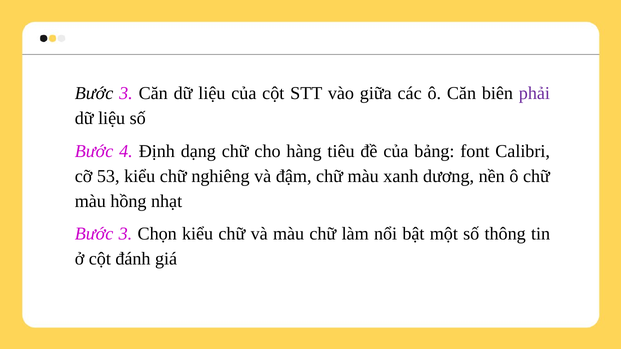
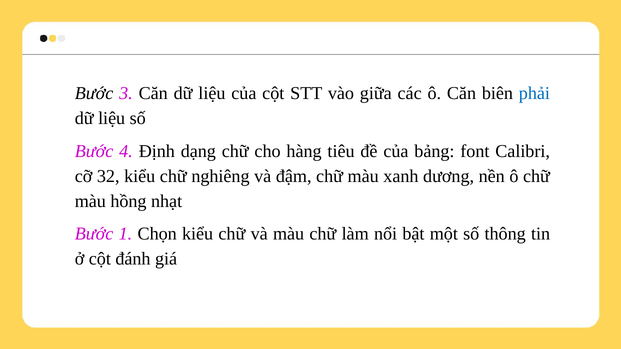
phải colour: purple -> blue (534, 94)
53: 53 -> 32 (108, 176)
3: 3 -> 1 (125, 234)
